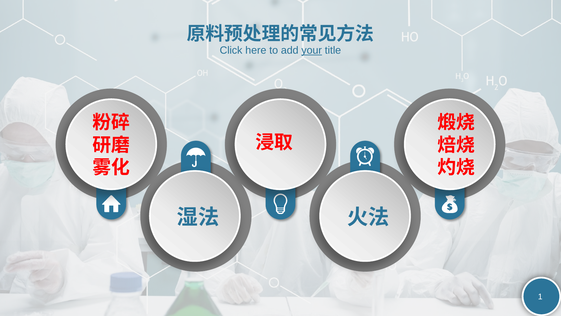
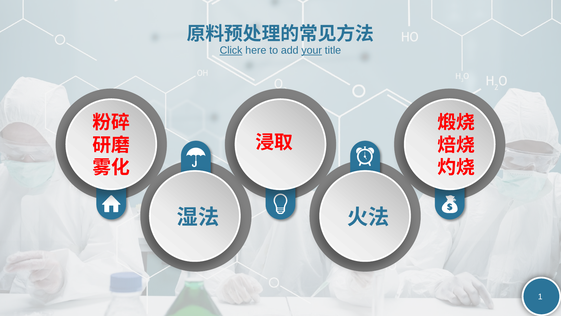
Click underline: none -> present (231, 50)
